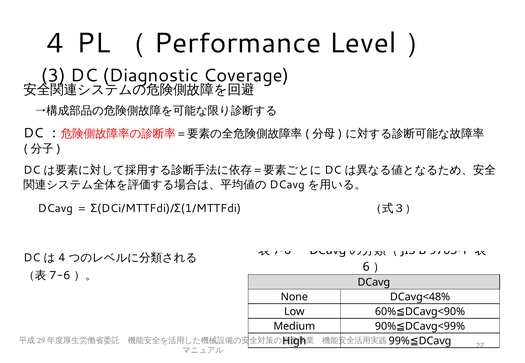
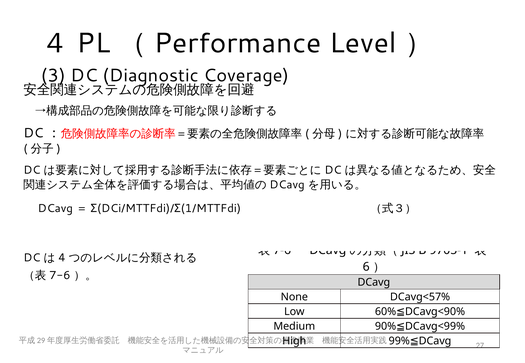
DCavg<48%: DCavg<48% -> DCavg<57% (420, 297)
